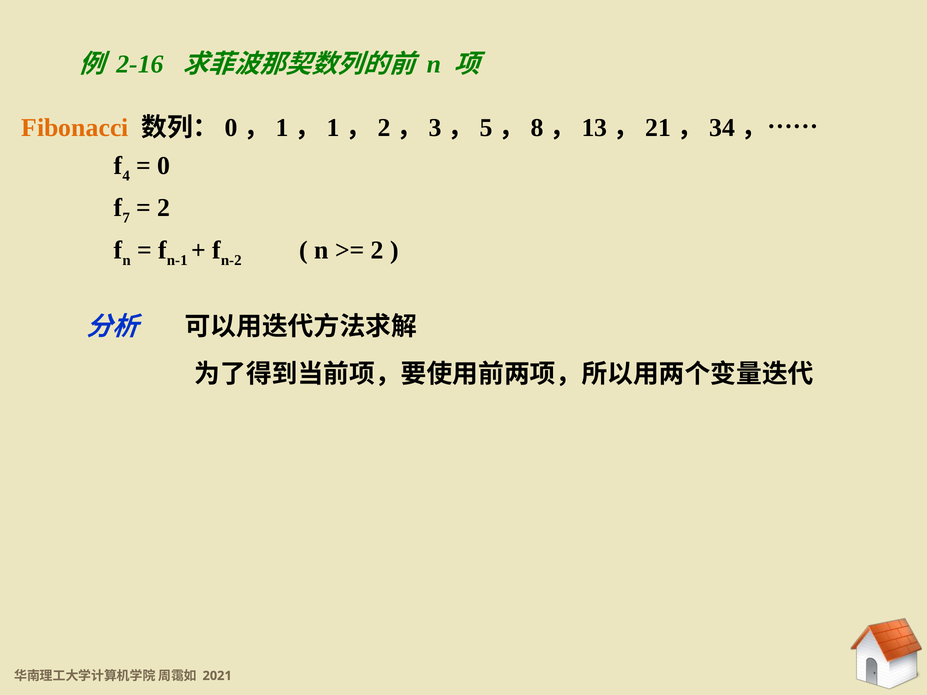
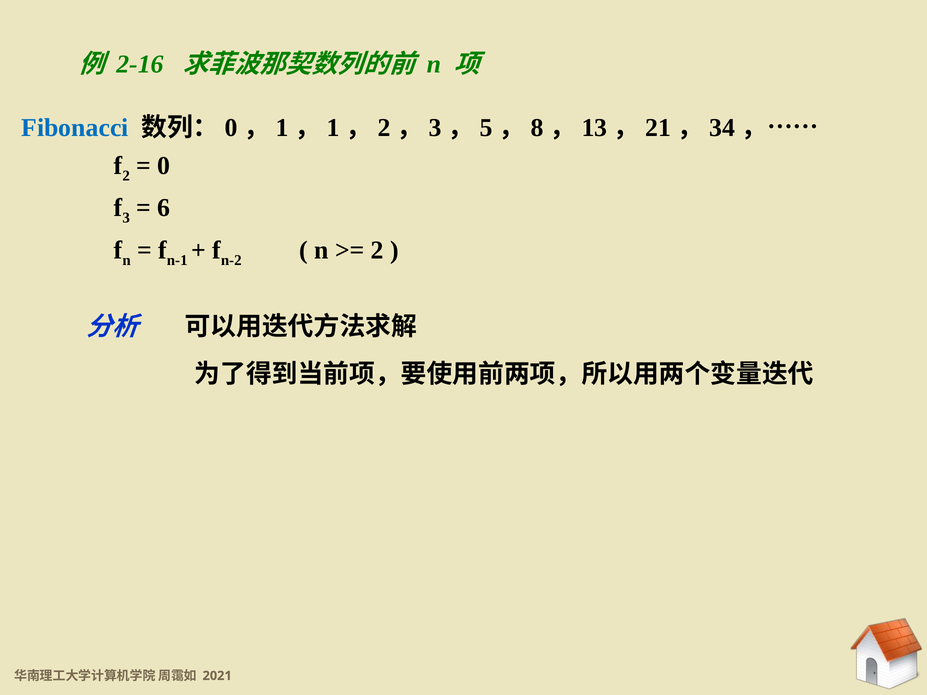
Fibonacci colour: orange -> blue (75, 128)
4: 4 -> 2 (126, 176)
7: 7 -> 3 (126, 218)
2: 2 -> 6 (164, 208)
